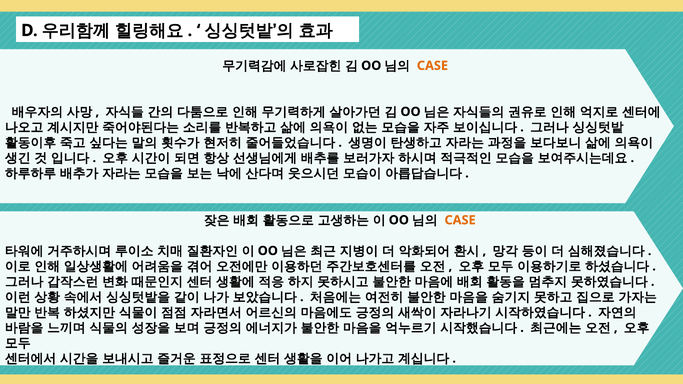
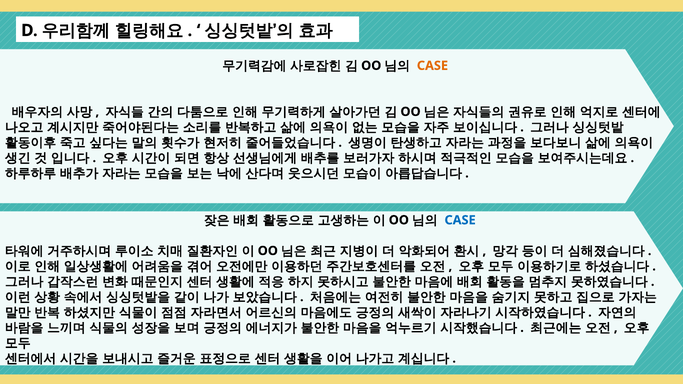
CASE colour: orange -> blue (460, 220)
